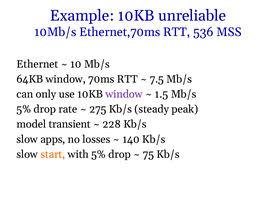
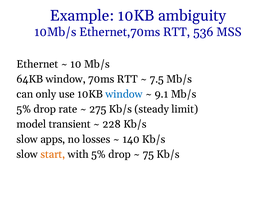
unreliable: unreliable -> ambiguity (192, 16)
window colour: purple -> blue (124, 94)
1.5: 1.5 -> 9.1 (162, 94)
peak: peak -> limit (185, 109)
